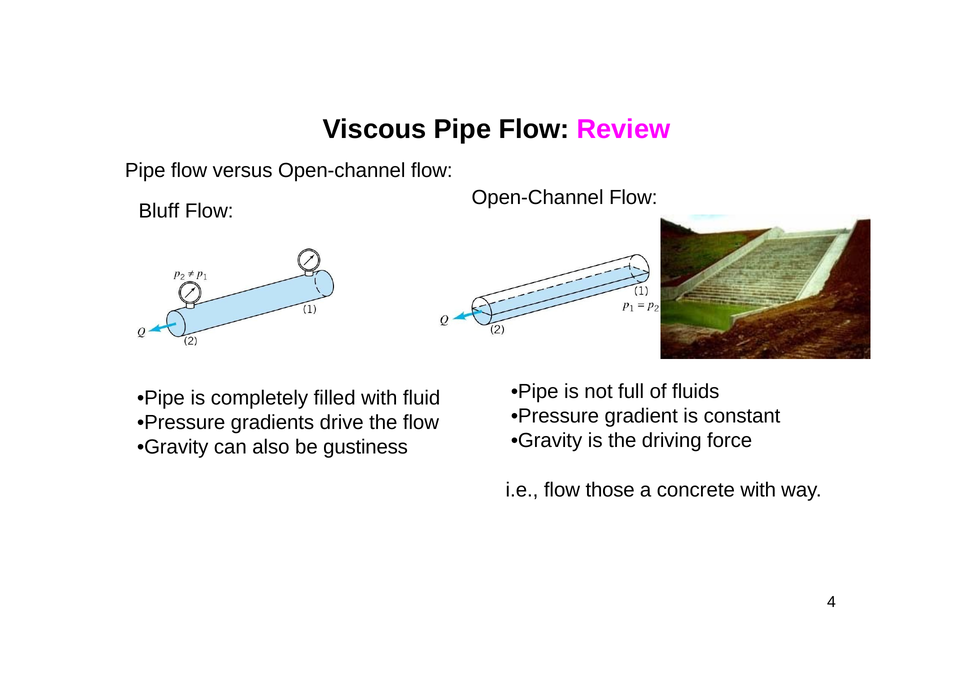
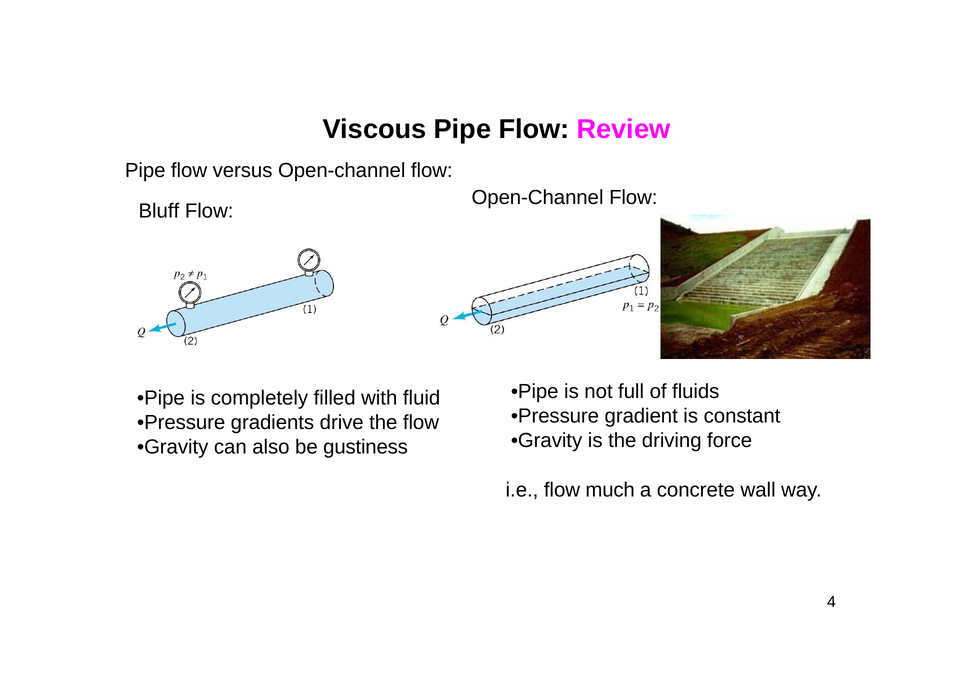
those: those -> much (610, 490)
concrete with: with -> wall (758, 490)
